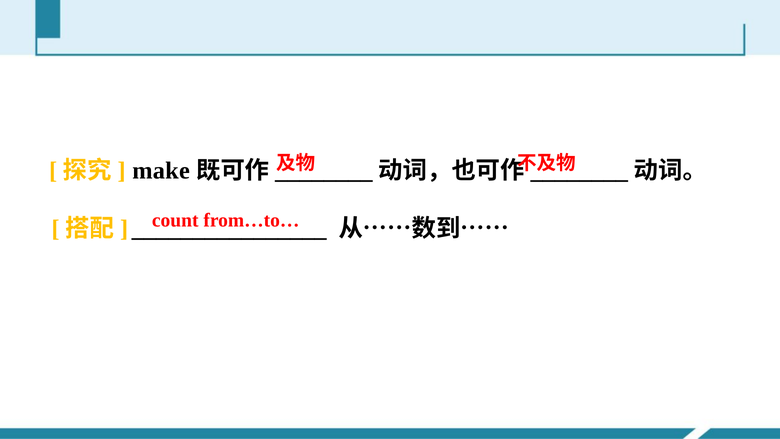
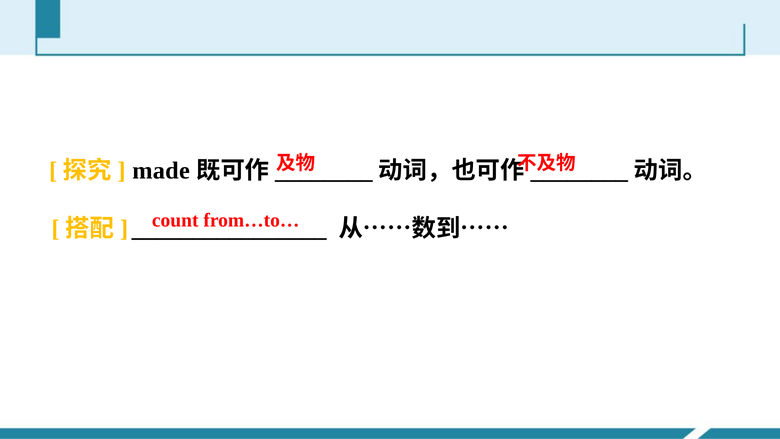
make: make -> made (161, 171)
